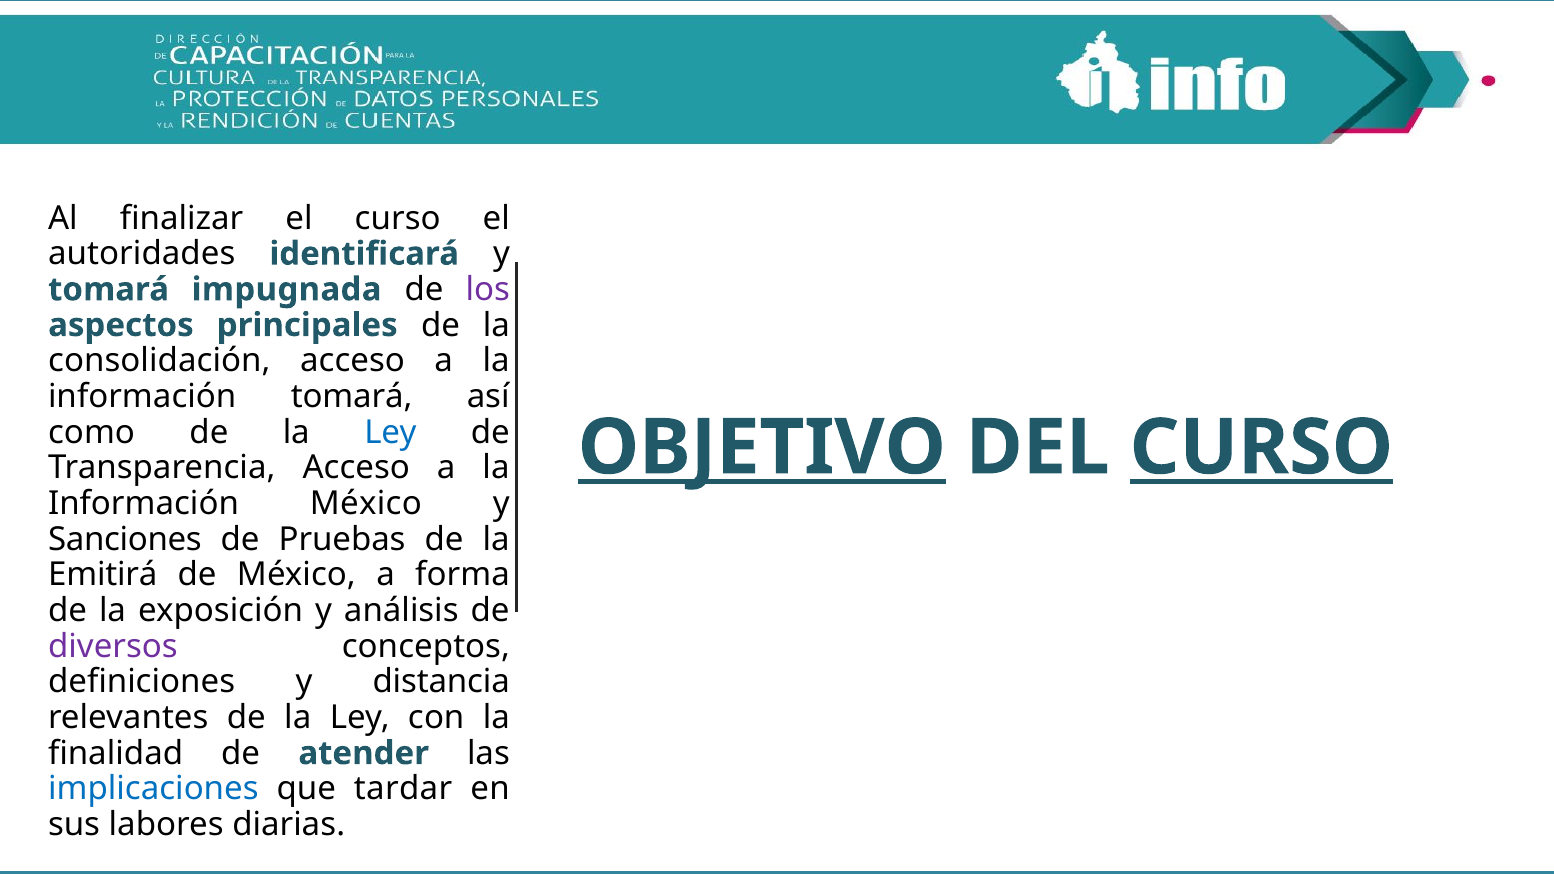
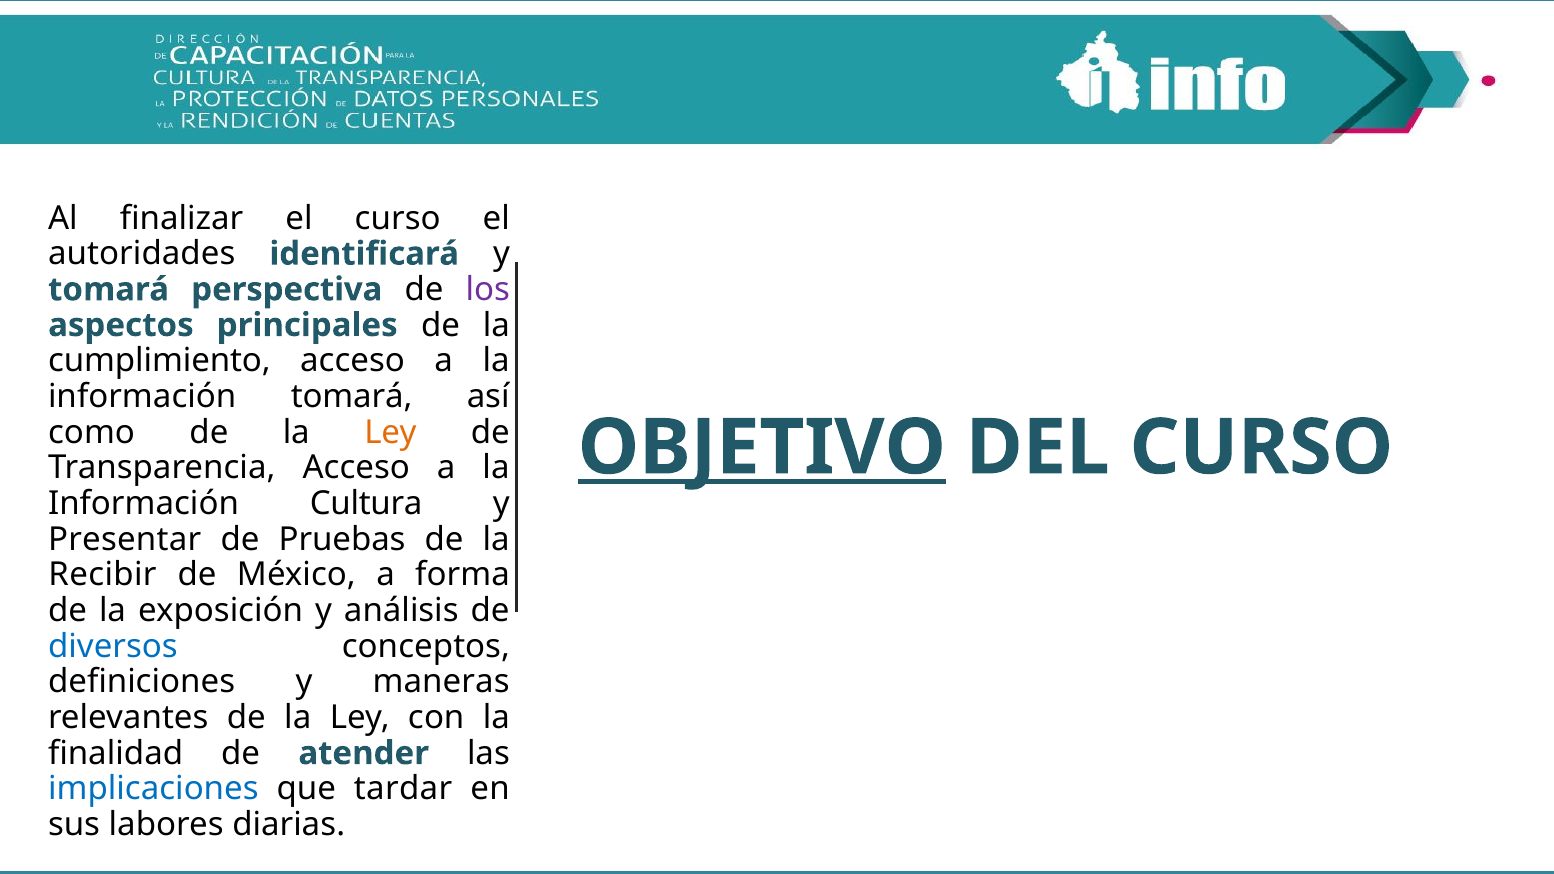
impugnada: impugnada -> perspectiva (287, 290)
consolidación: consolidación -> cumplimiento (159, 361)
Ley colour: blue -> orange (390, 432)
CURSO underline: present -> none (1261, 448)
Información México: México -> Cultura (366, 504)
Sanciones: Sanciones -> Presentar (125, 539)
Emitirá: Emitirá -> Recibir (103, 575)
diversos colour: purple -> blue (113, 646)
distancia: distancia -> maneras (441, 682)
